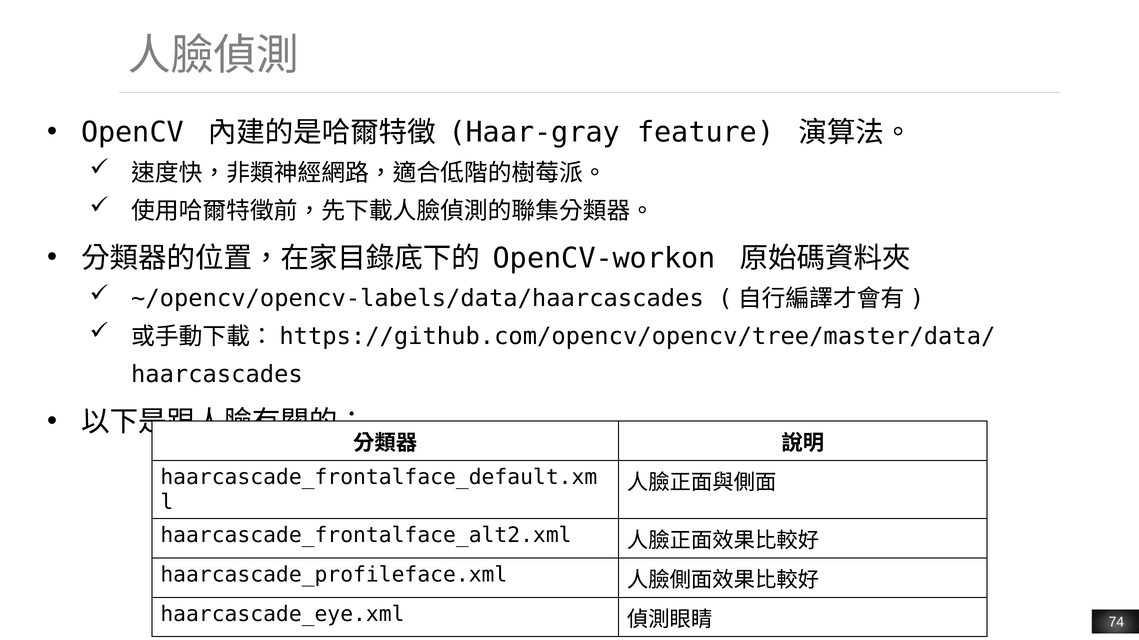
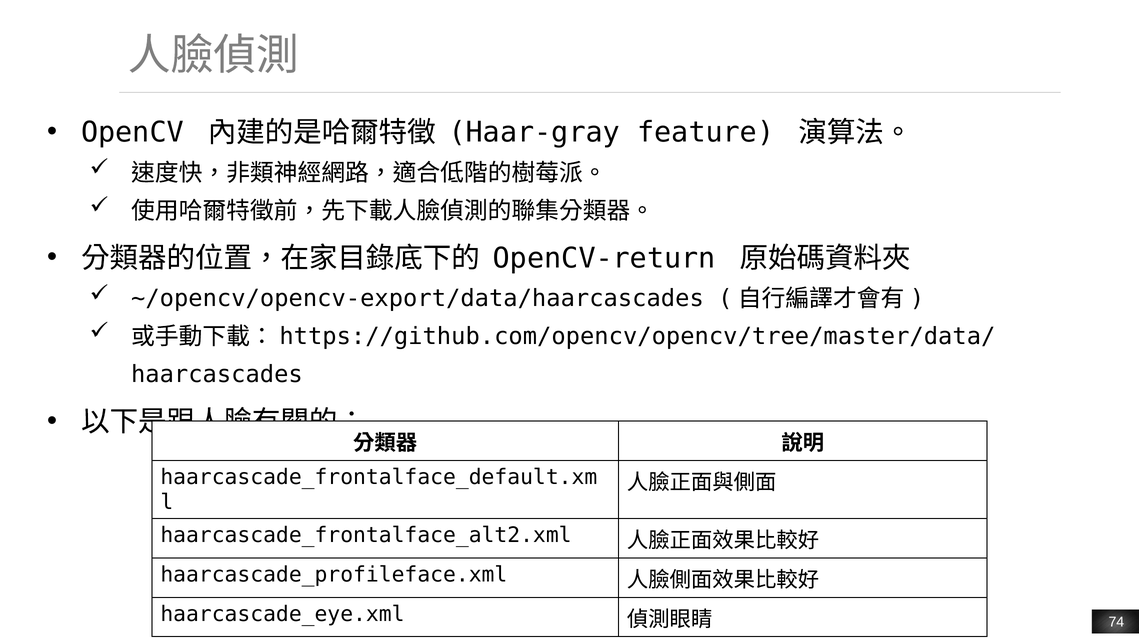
OpenCV-workon: OpenCV-workon -> OpenCV-return (604, 258)
~/opencv/opencv-labels/data/haarcascades: ~/opencv/opencv-labels/data/haarcascades -> ~/opencv/opencv-export/data/haarcascades (417, 299)
